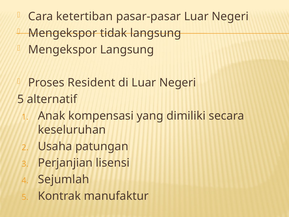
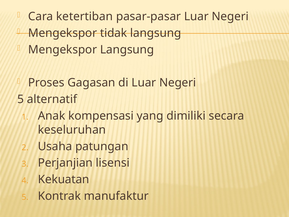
Resident: Resident -> Gagasan (91, 83)
Sejumlah: Sejumlah -> Kekuatan (64, 179)
